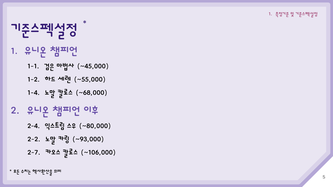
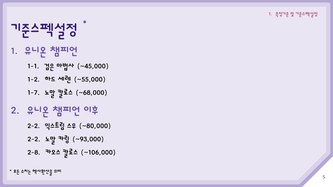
1-4: 1-4 -> 1-7 (34, 91)
2-4: 2-4 -> 2-2 (34, 125)
2-7: 2-7 -> 2-8 (34, 151)
